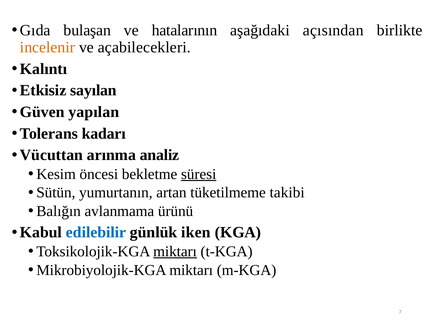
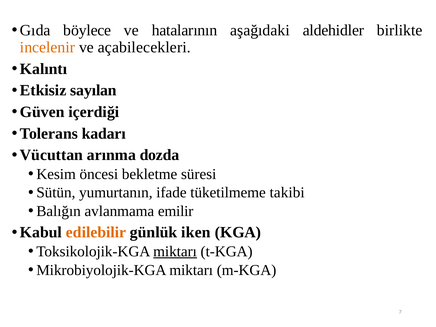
bulaşan: bulaşan -> böylece (87, 30)
açısından: açısından -> aldehidler (333, 30)
yapılan: yapılan -> içerdiği (94, 112)
analiz: analiz -> dozda (159, 155)
süresi underline: present -> none (199, 174)
artan: artan -> ifade (171, 193)
ürünü: ürünü -> emilir (176, 211)
edilebilir colour: blue -> orange (96, 232)
